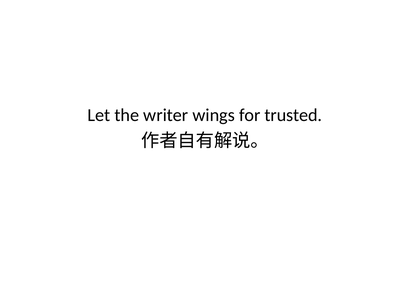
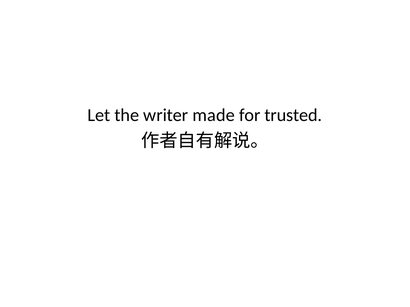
wings: wings -> made (214, 115)
